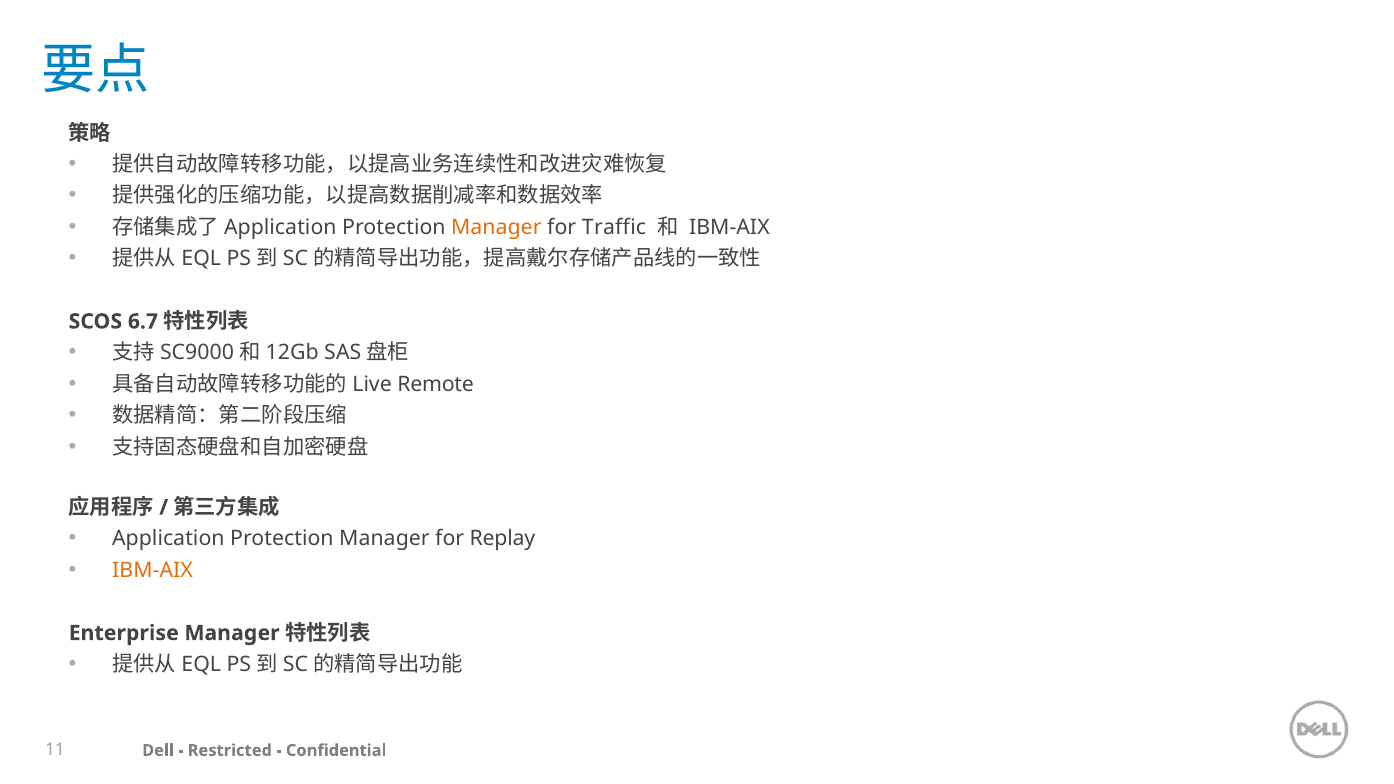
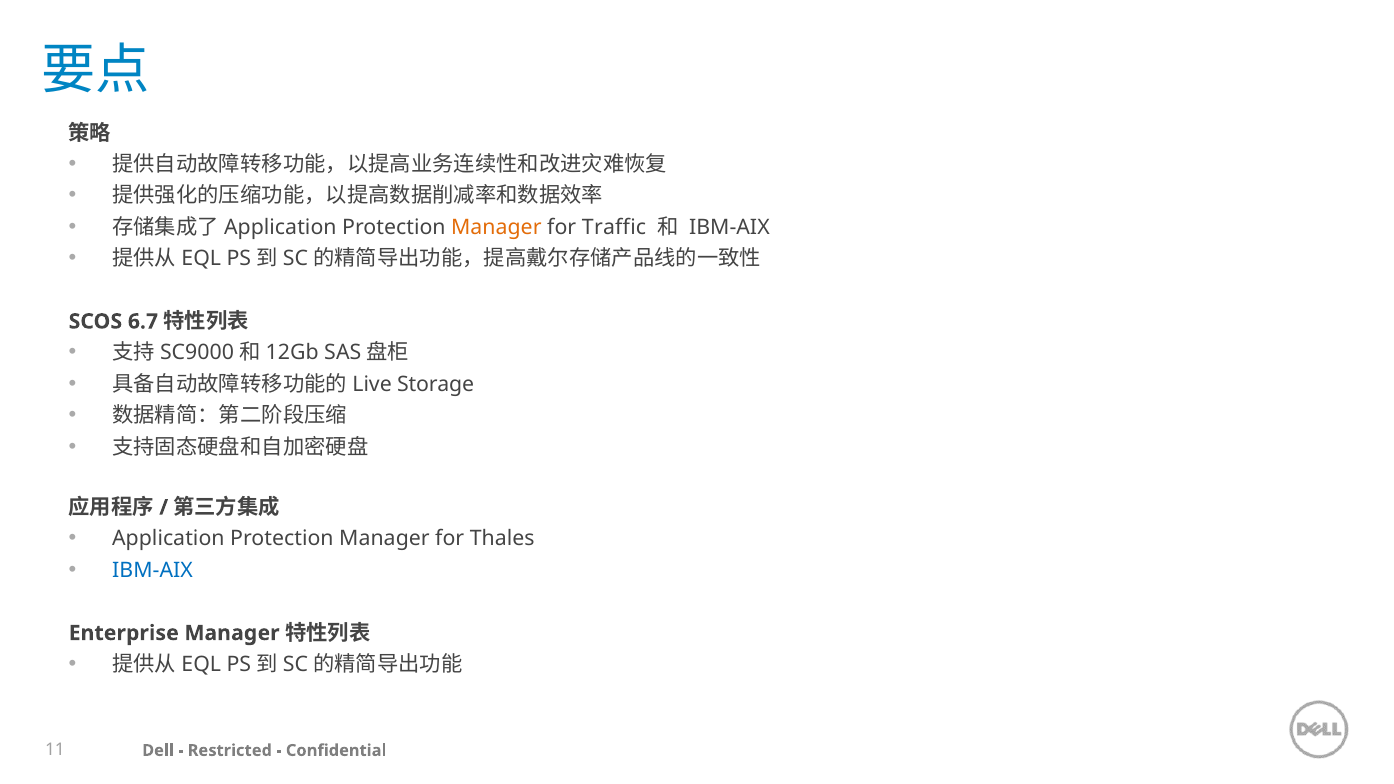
Remote: Remote -> Storage (436, 384)
Replay: Replay -> Thales (502, 539)
IBM-AIX colour: orange -> blue (153, 570)
